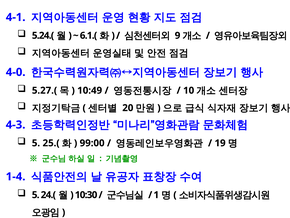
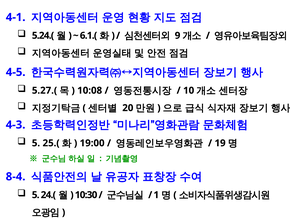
4-0: 4-0 -> 4-5 (16, 72)
10:49: 10:49 -> 10:08 (90, 90)
99:00: 99:00 -> 19:00 (92, 143)
1-4: 1-4 -> 8-4 (16, 176)
